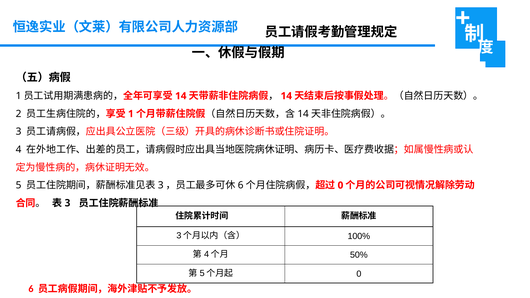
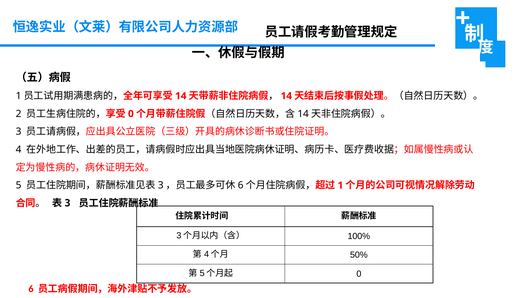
1: 1 -> 0 (131, 114)
0: 0 -> 1 (340, 185)
